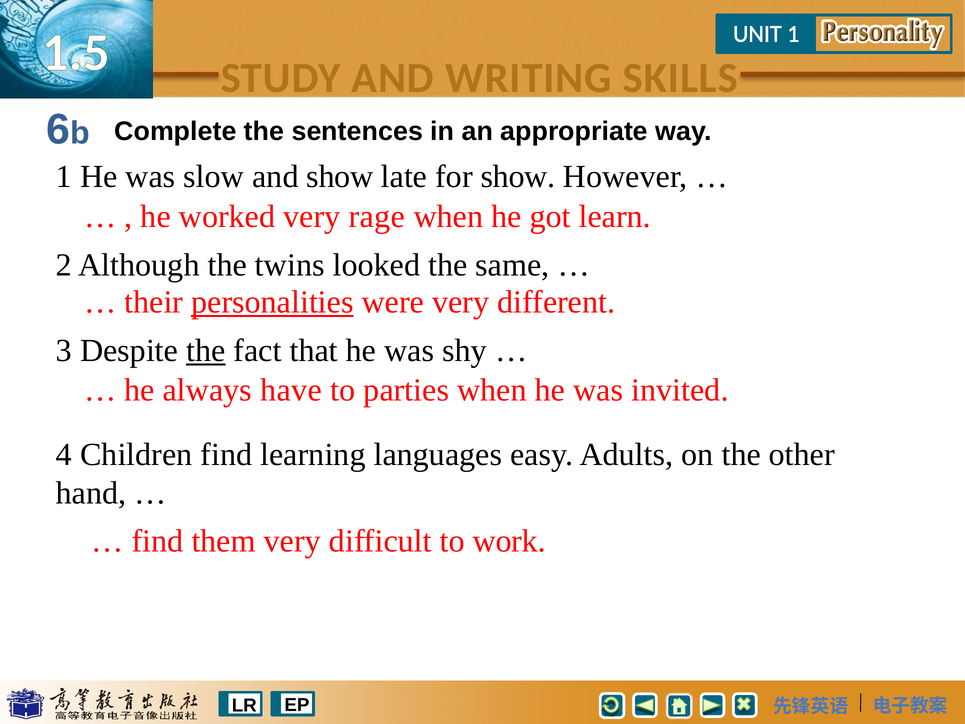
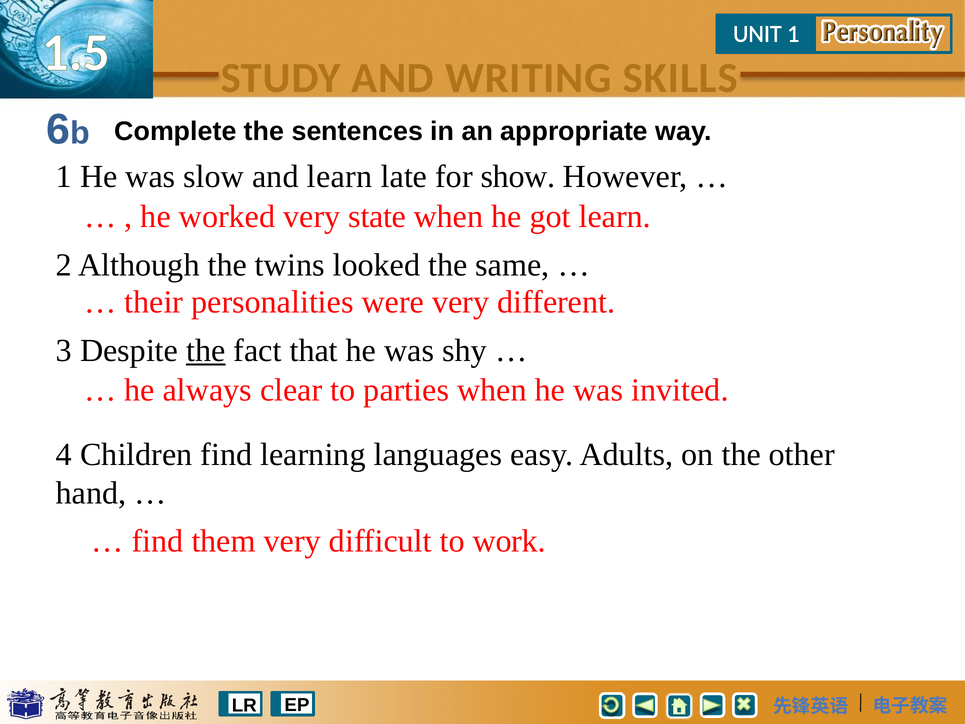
and show: show -> learn (340, 177)
rage: rage -> state (377, 216)
personalities underline: present -> none (272, 302)
have: have -> clear (291, 390)
